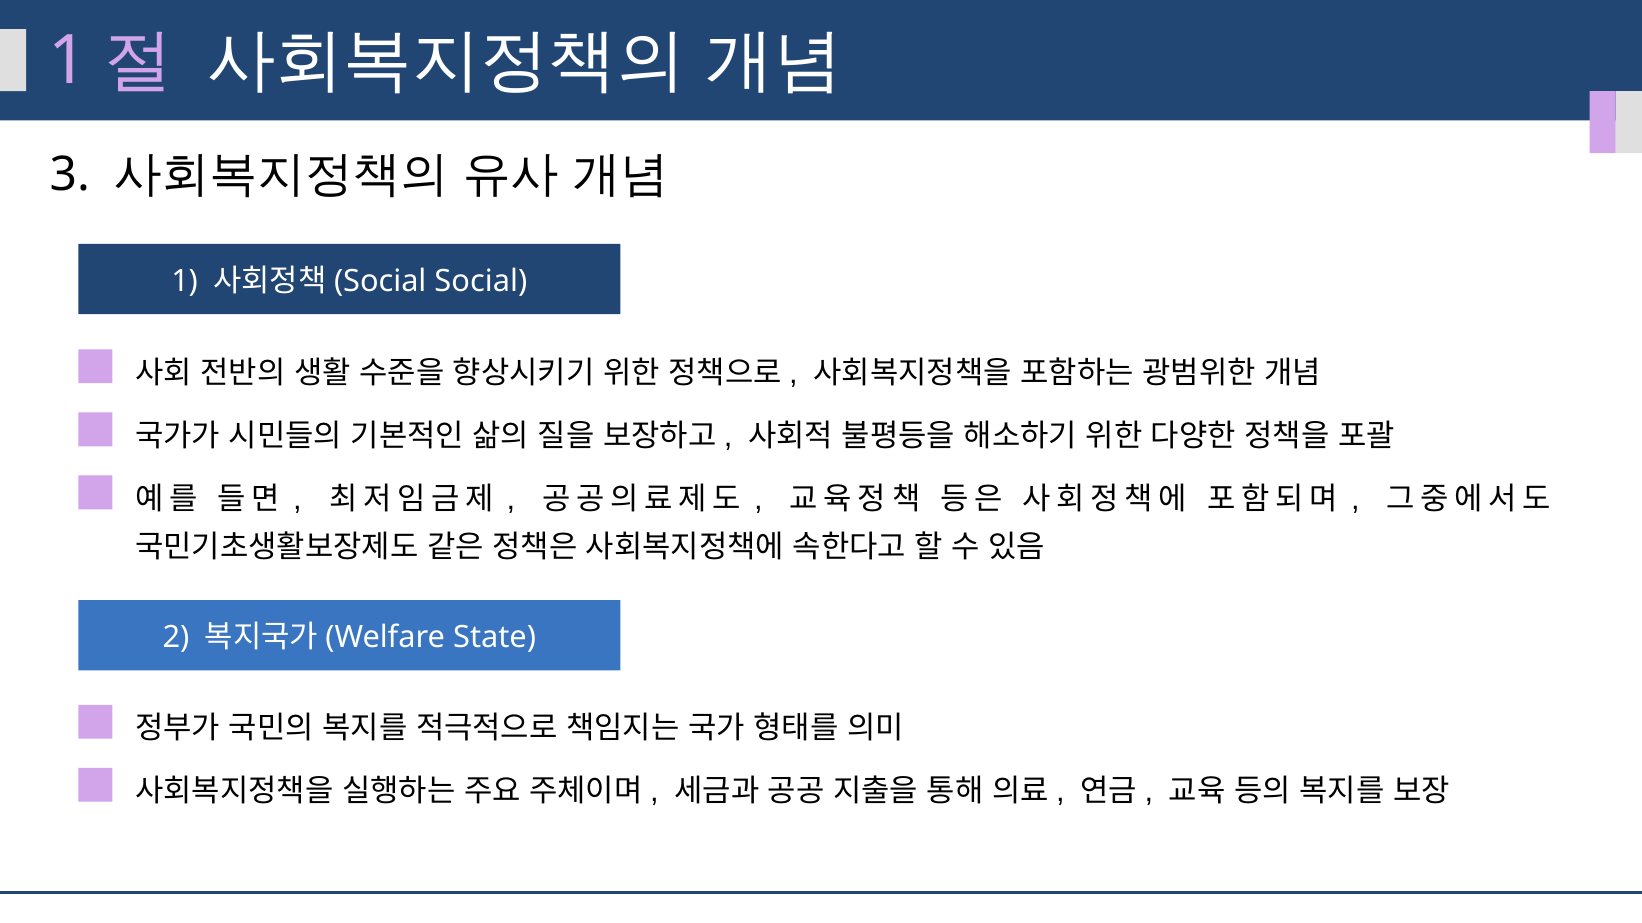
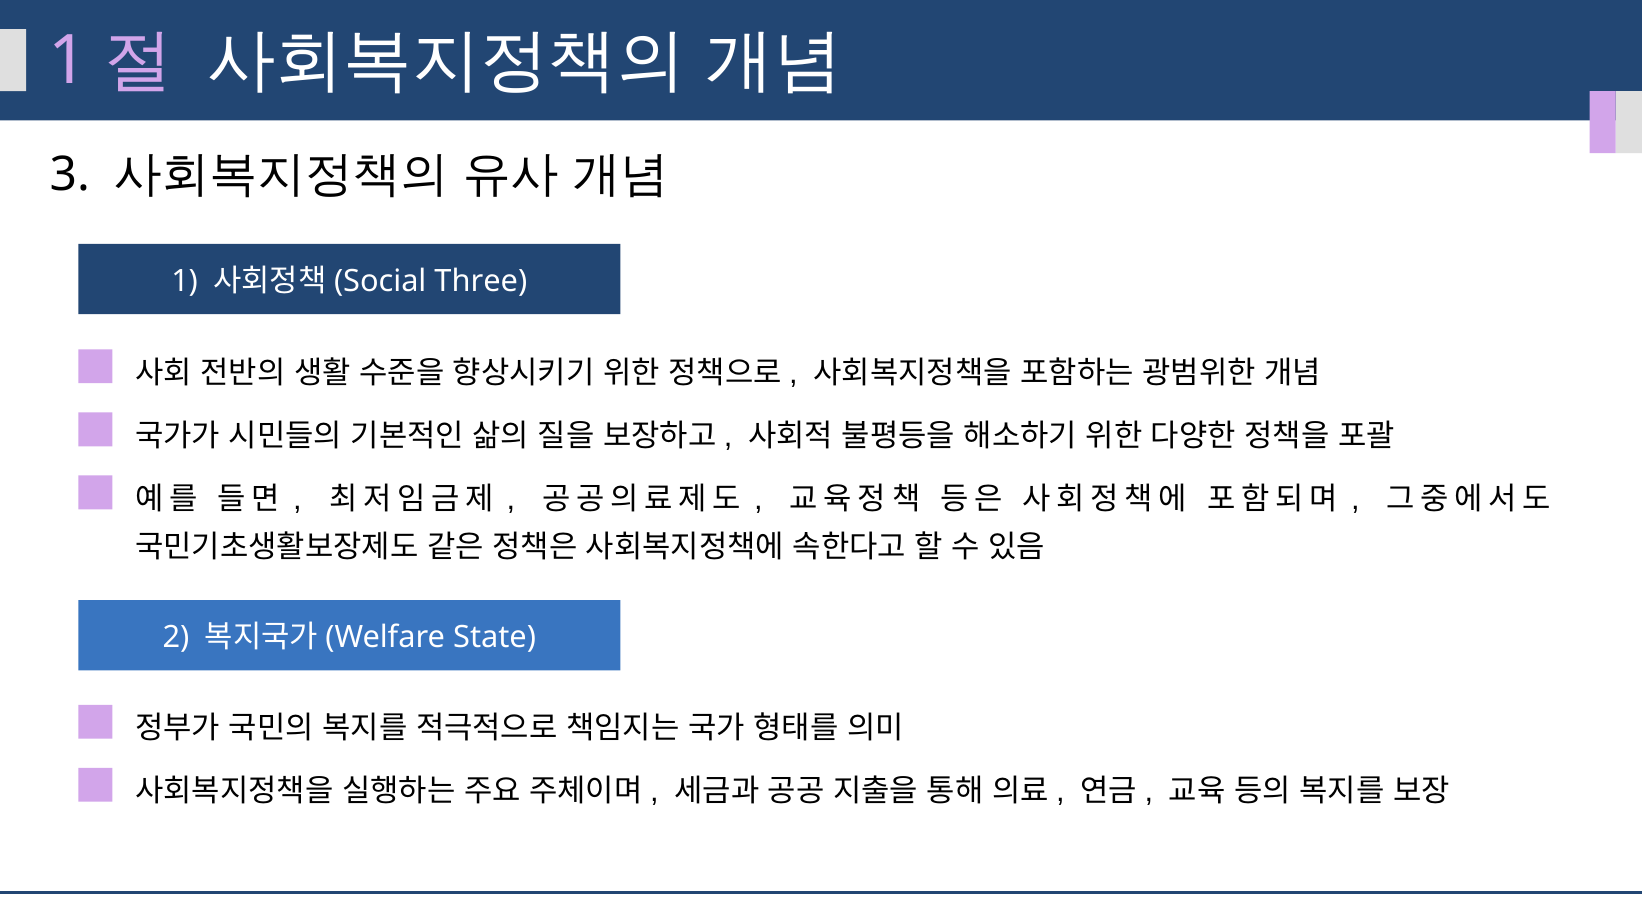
Social: Social -> Three (481, 281)
